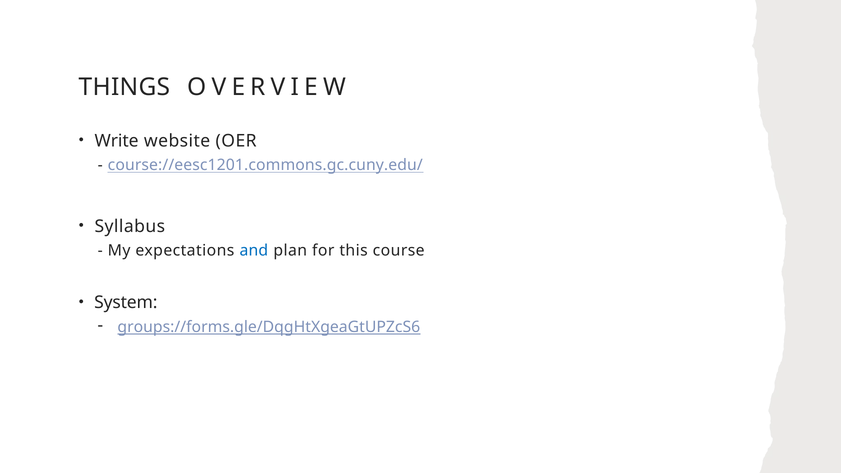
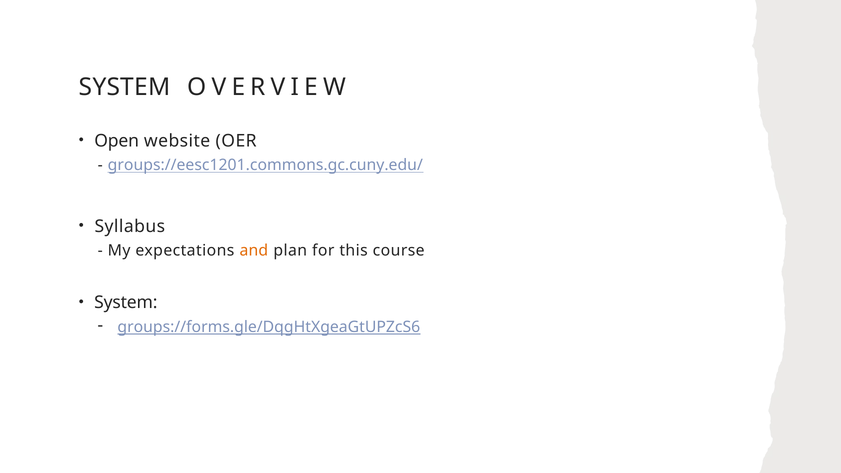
THINGS: THINGS -> SYSTEM (125, 87)
Write: Write -> Open (117, 141)
course://eesc1201.commons.gc.cuny.edu/: course://eesc1201.commons.gc.cuny.edu/ -> groups://eesc1201.commons.gc.cuny.edu/ (265, 165)
and colour: blue -> orange (254, 250)
